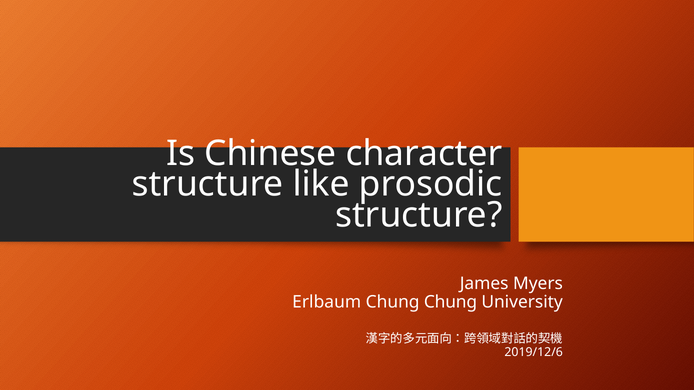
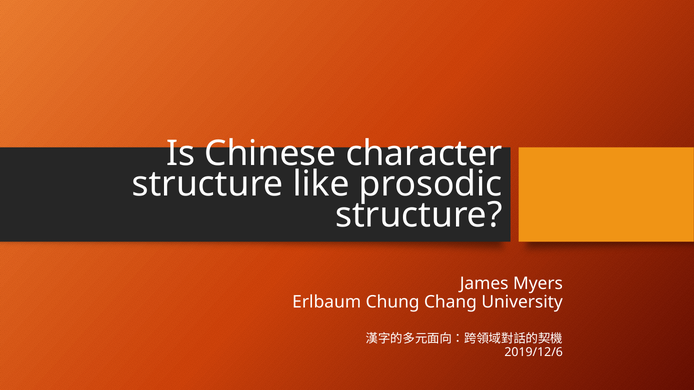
Chung Chung: Chung -> Chang (450, 303)
